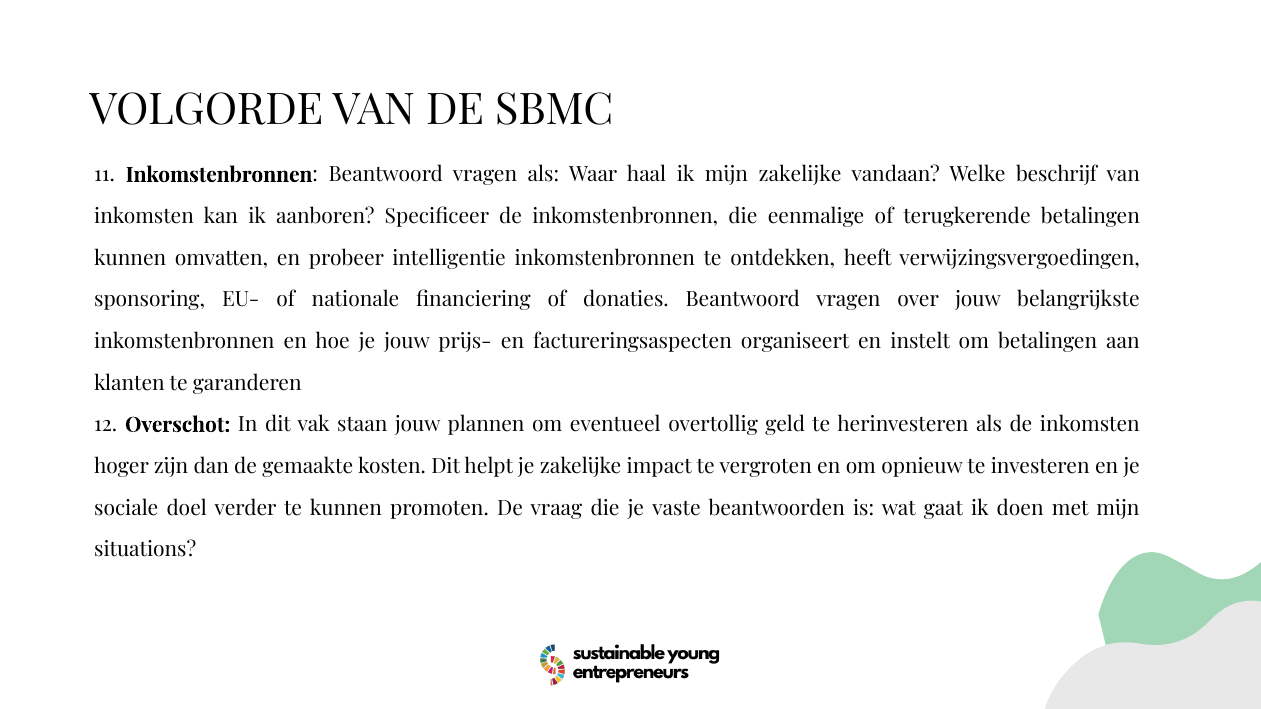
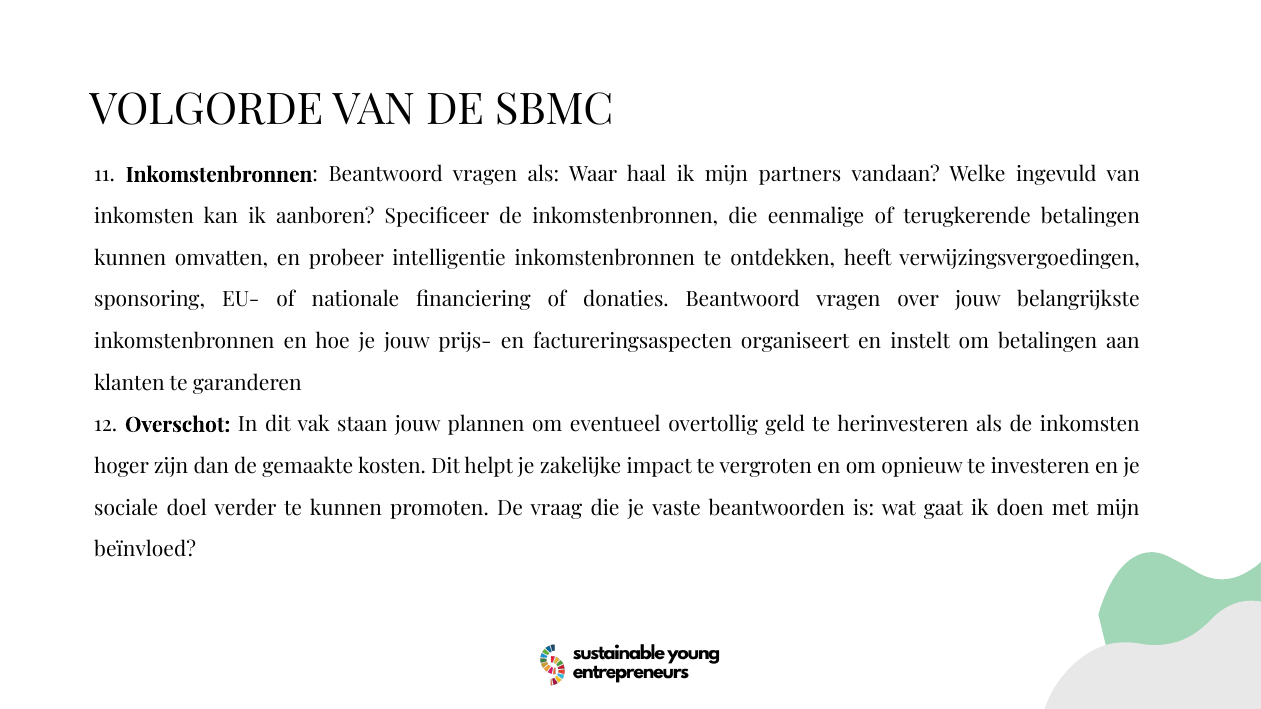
mijn zakelijke: zakelijke -> partners (800, 175)
beschrijf: beschrijf -> ingevuld (1056, 175)
situations: situations -> beïnvloed (145, 550)
